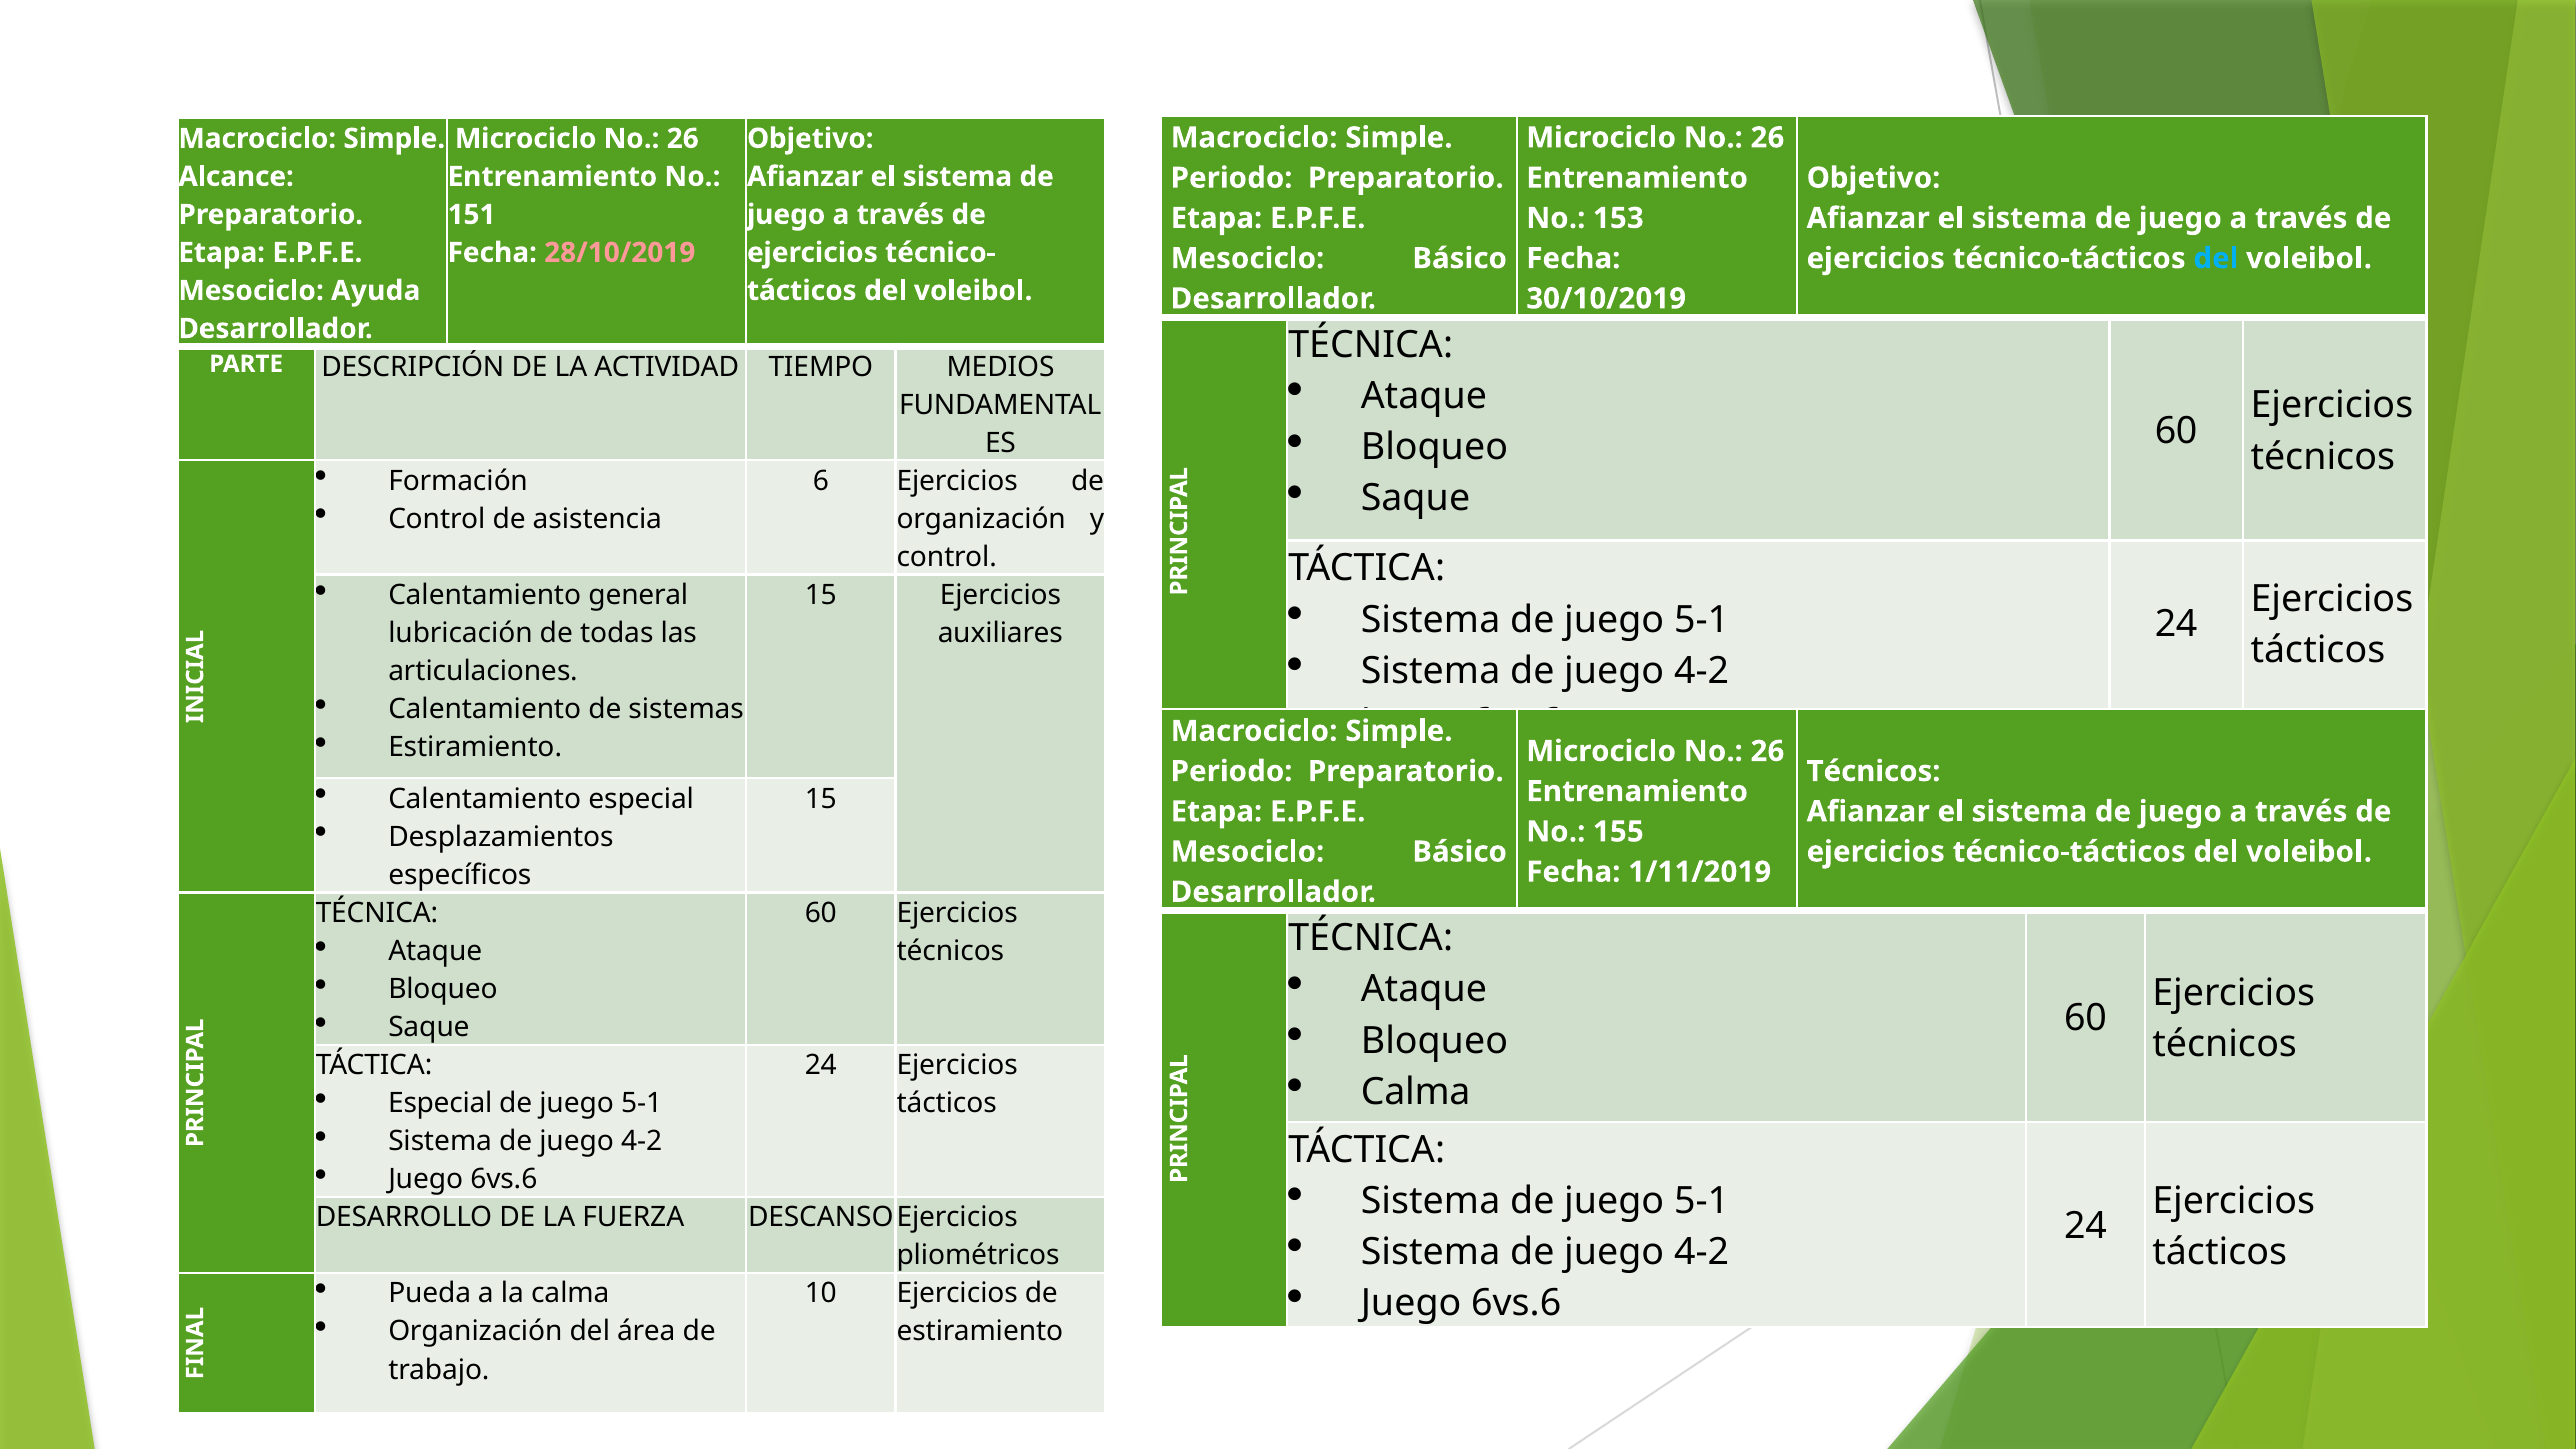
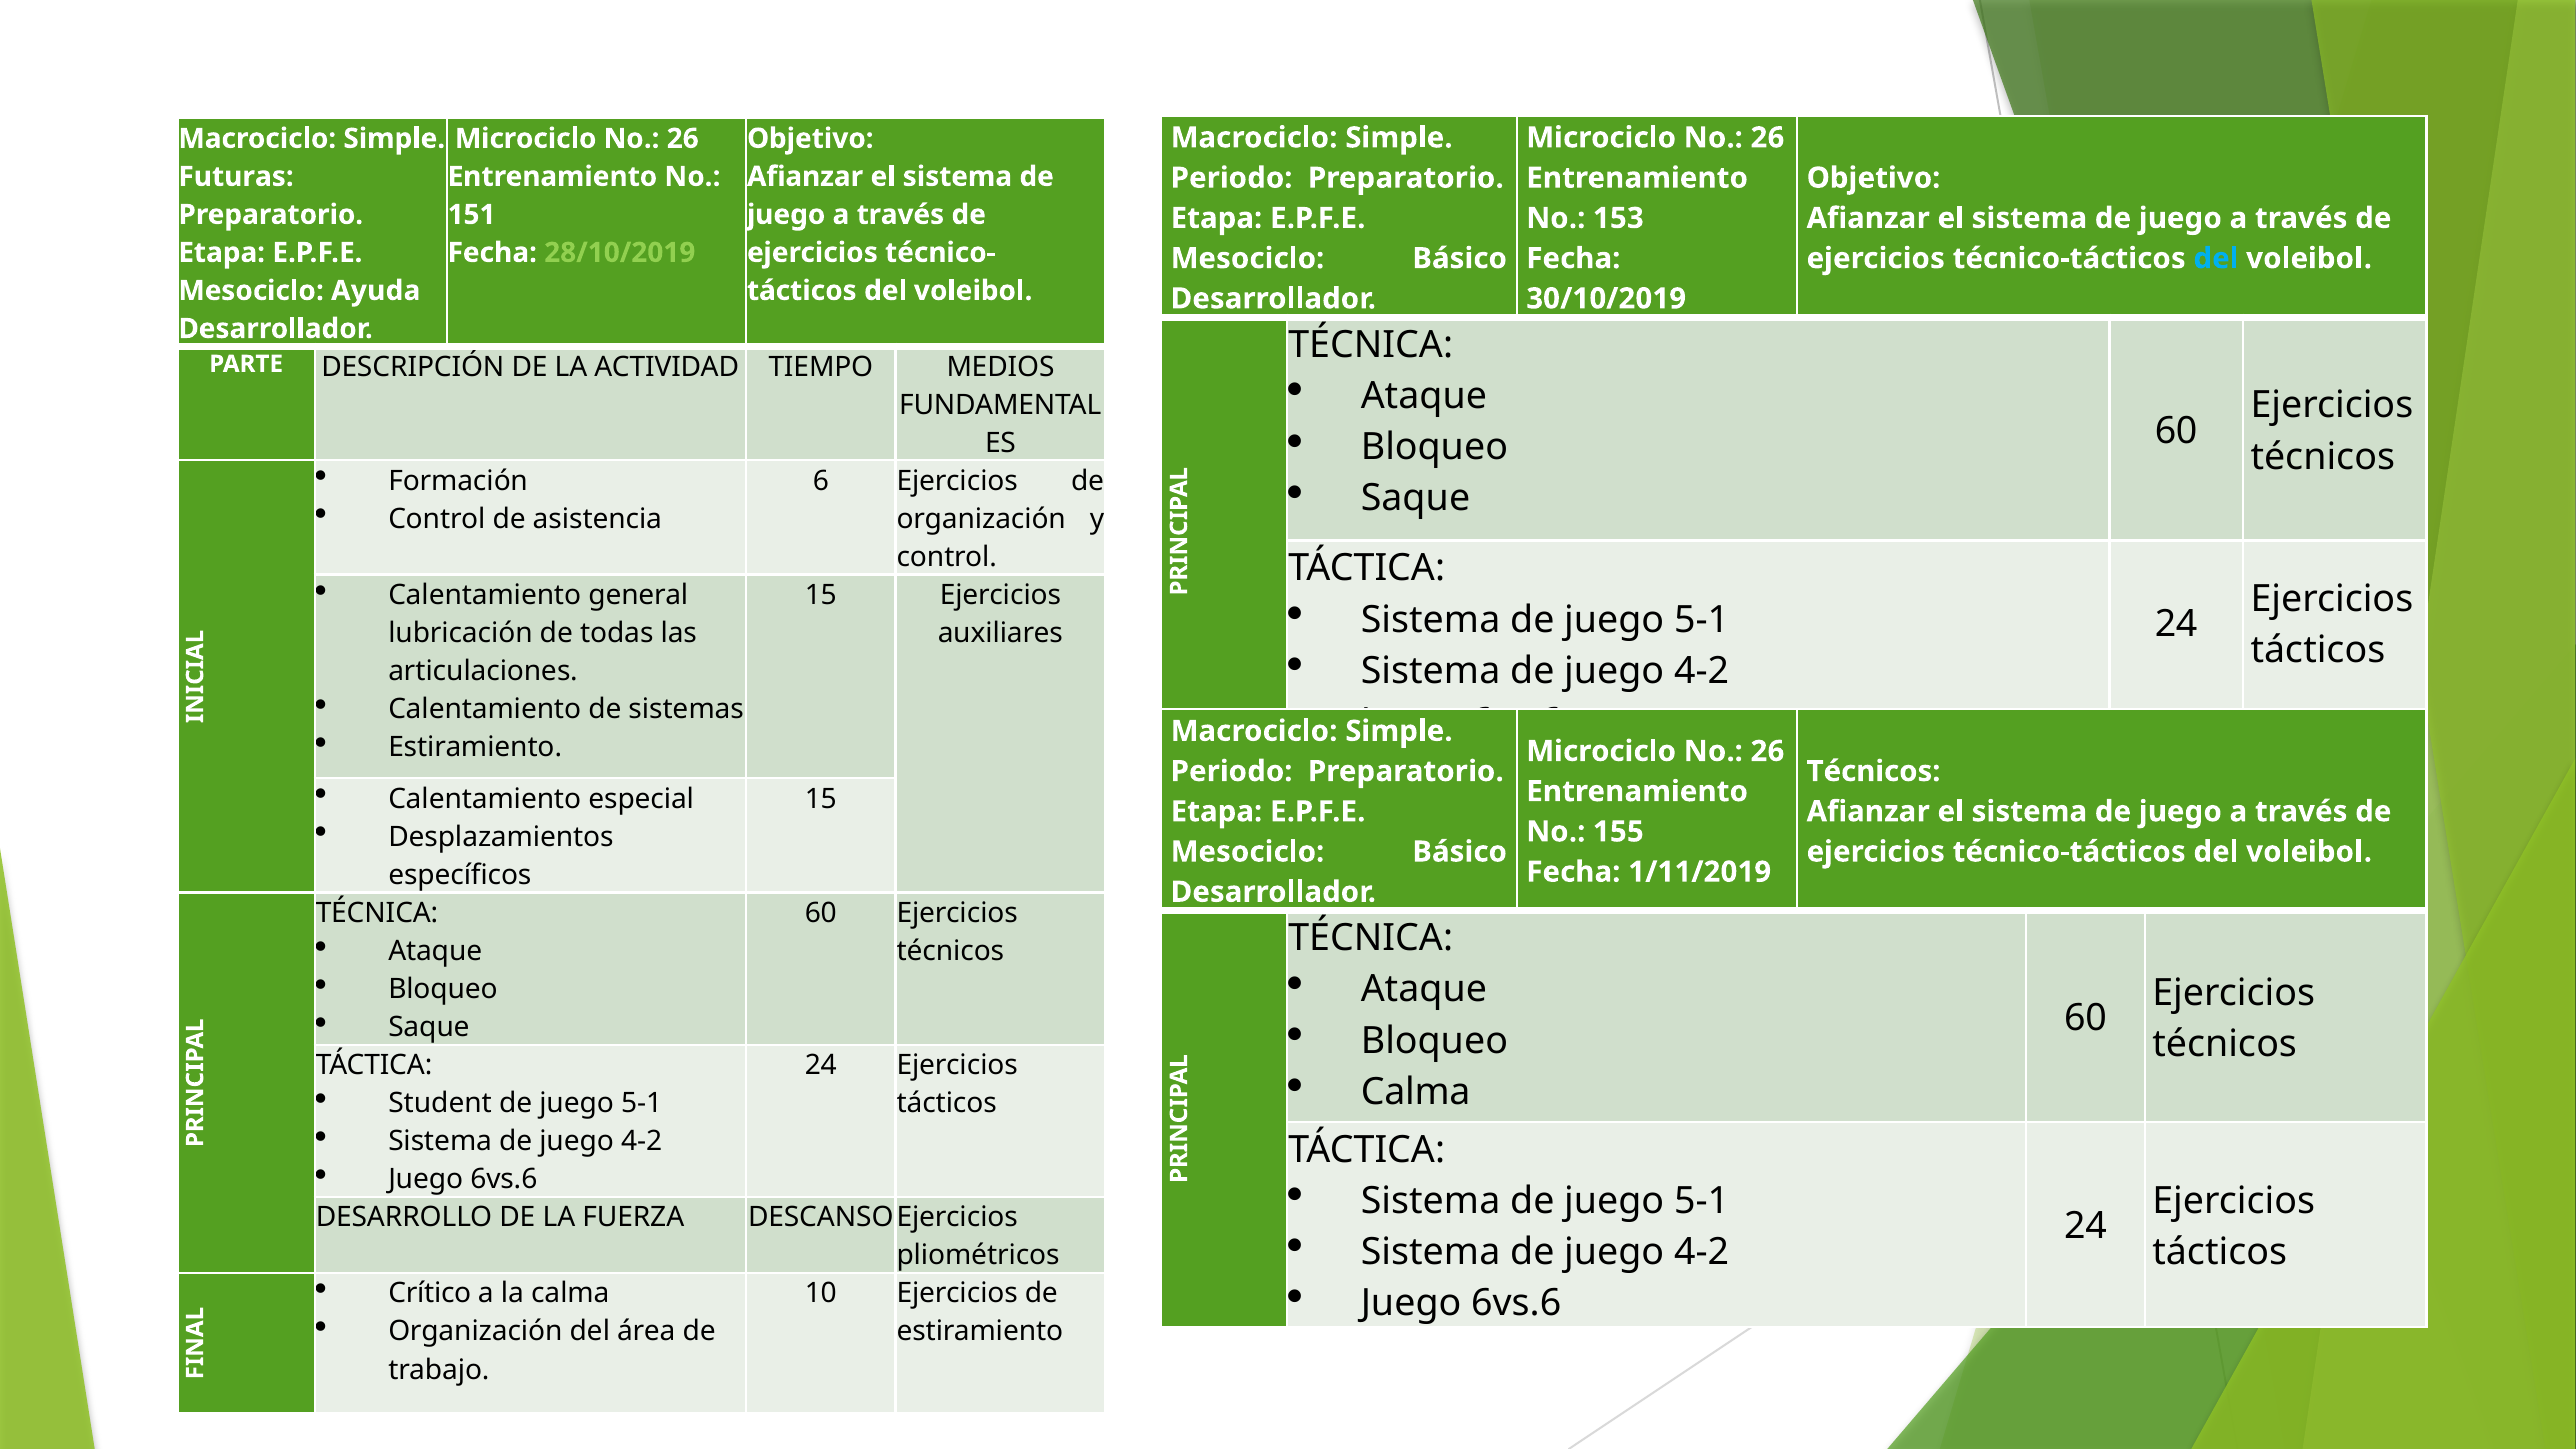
Alcance: Alcance -> Futuras (236, 177)
28/10/2019 colour: pink -> light green (620, 253)
Especial: Especial -> Student (440, 1103)
Pueda: Pueda -> Crítico (430, 1294)
